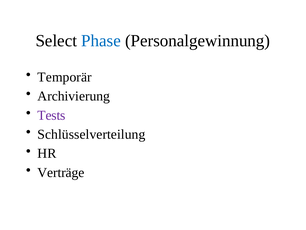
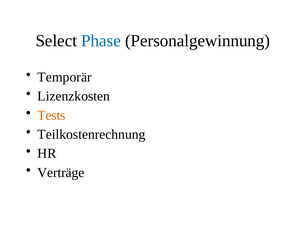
Archivierung: Archivierung -> Lizenzkosten (74, 96)
Tests colour: purple -> orange (51, 115)
Schlüsselverteilung: Schlüsselverteilung -> Teilkostenrechnung (91, 134)
